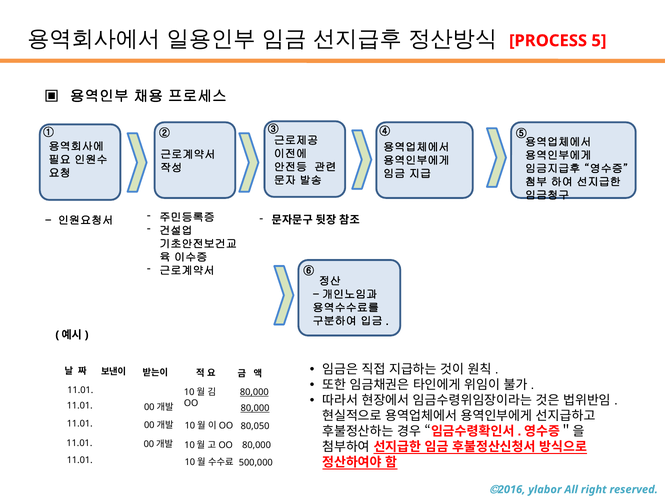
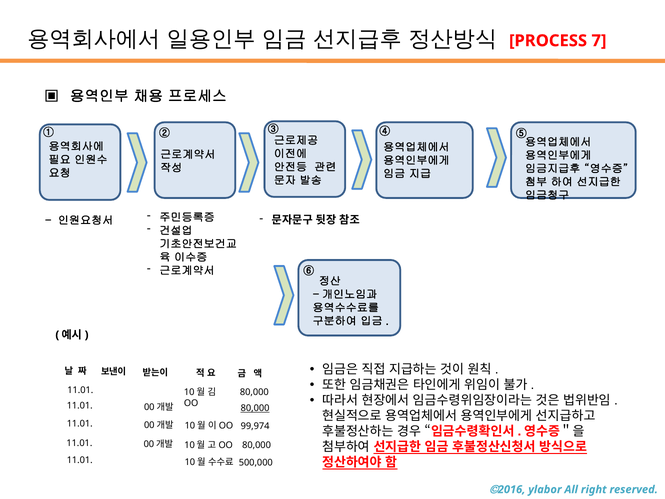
5: 5 -> 7 (599, 41)
80,000 underline: present -> none (254, 392)
80,050: 80,050 -> 99,974 (255, 426)
